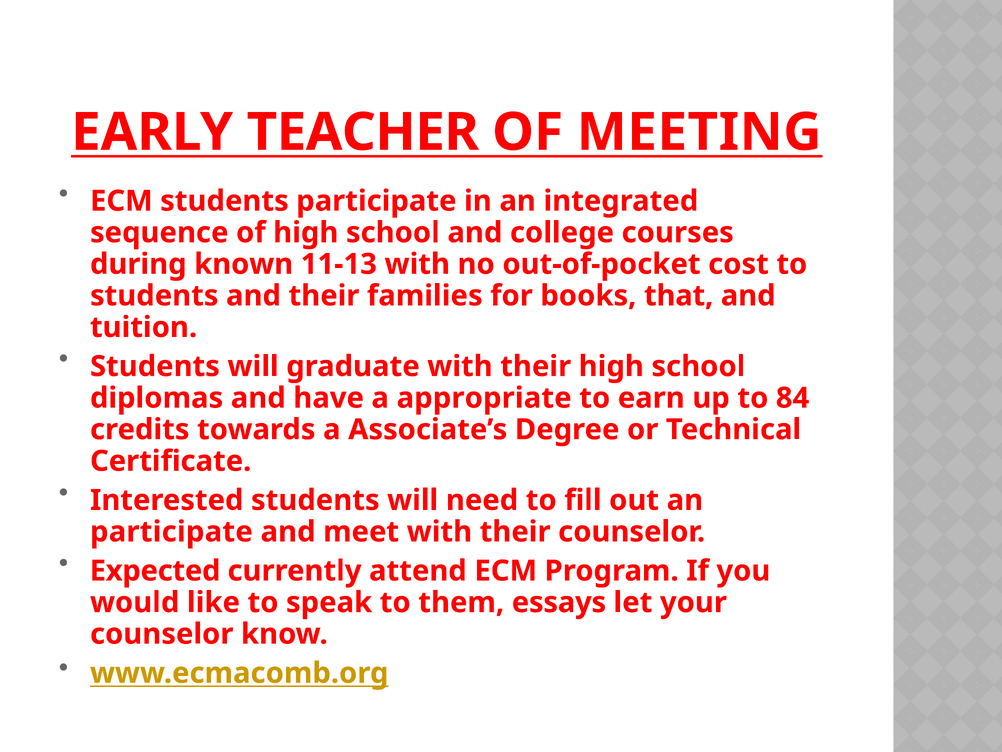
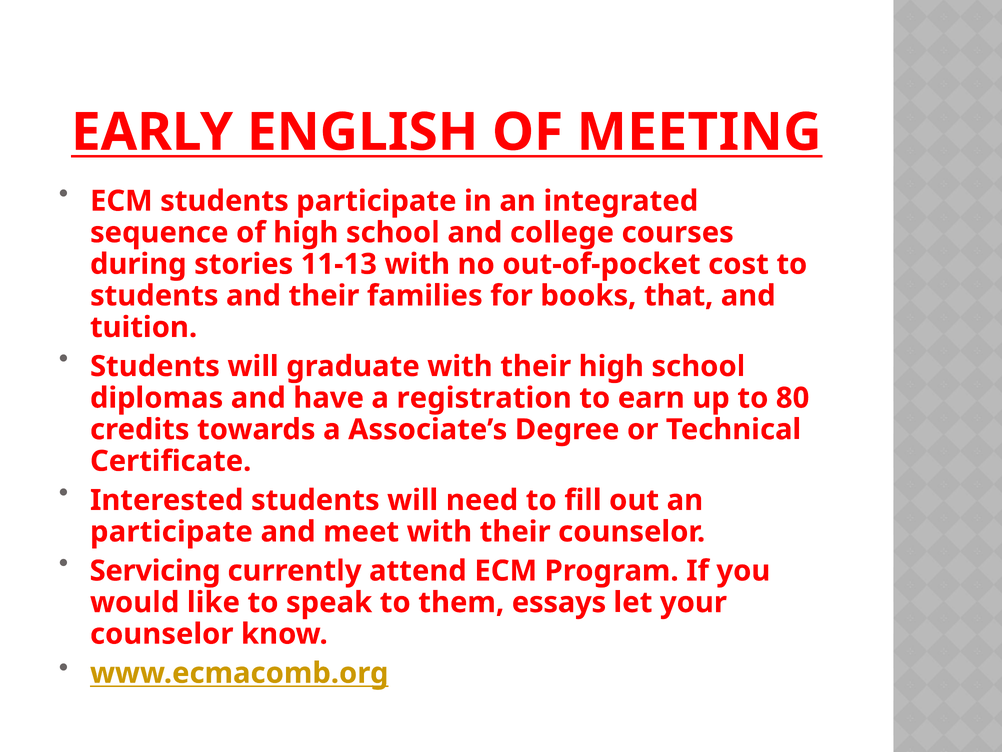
TEACHER: TEACHER -> ENGLISH (363, 132)
known: known -> stories (244, 264)
appropriate: appropriate -> registration (484, 398)
84: 84 -> 80 (793, 398)
Expected: Expected -> Servicing (155, 571)
